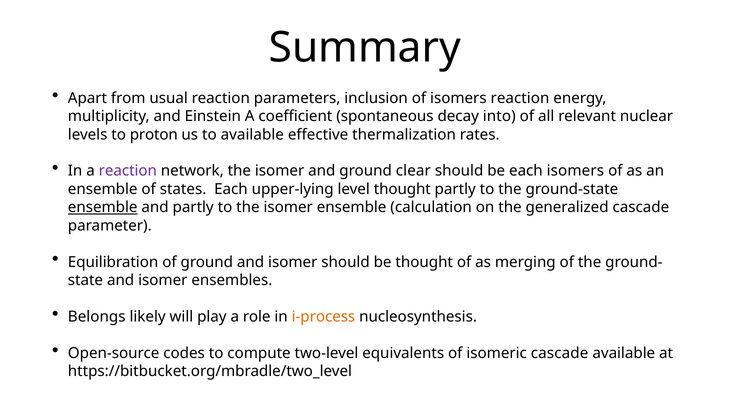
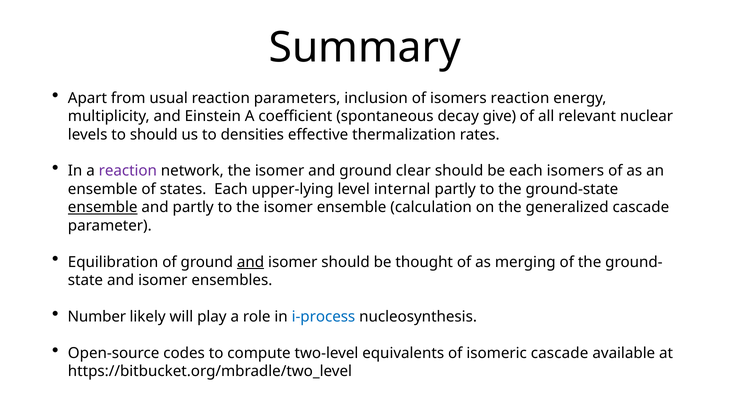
into: into -> give (499, 116)
to proton: proton -> should (154, 134)
to available: available -> densities (252, 134)
level thought: thought -> internal (402, 189)
and underline: none -> present (251, 262)
Belongs: Belongs -> Number (97, 316)
i-process colour: orange -> blue (323, 316)
